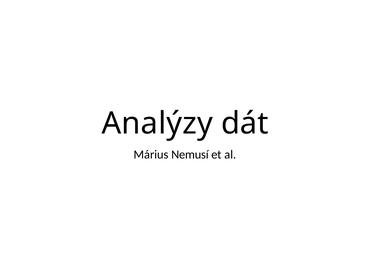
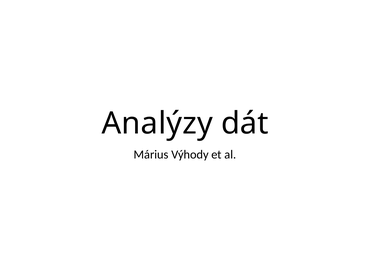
Nemusí: Nemusí -> Výhody (190, 154)
